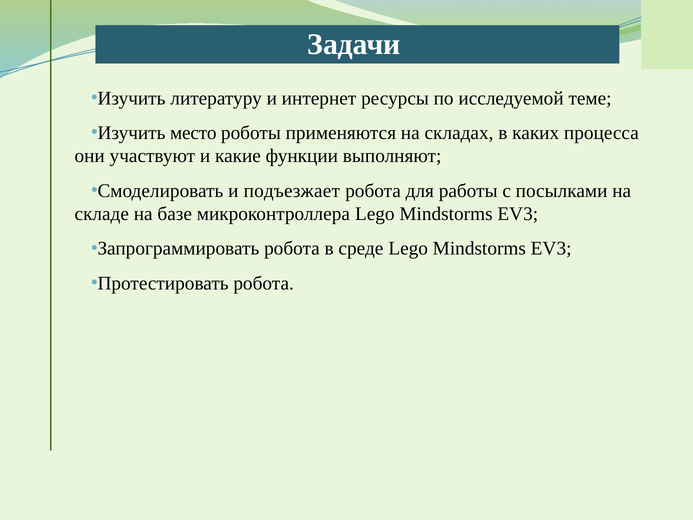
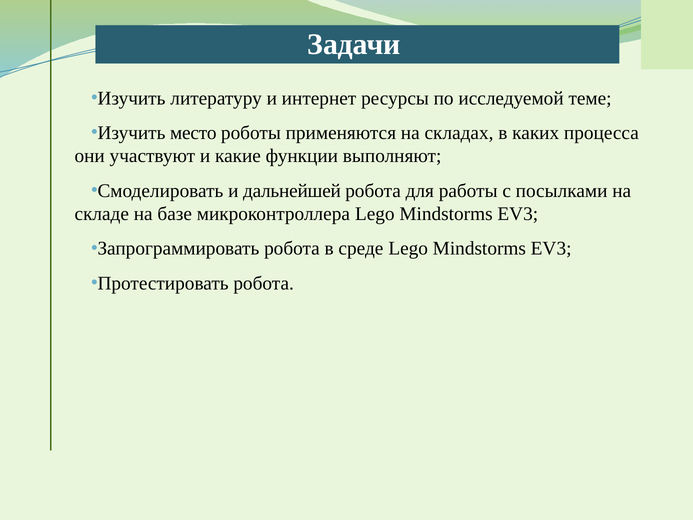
подъезжает: подъезжает -> дальнейшей (292, 191)
